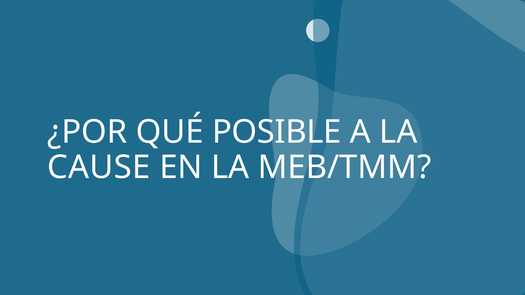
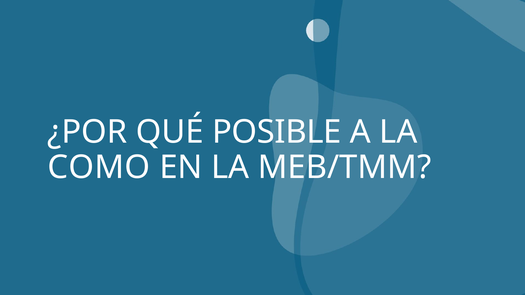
CAUSE: CAUSE -> COMO (99, 168)
